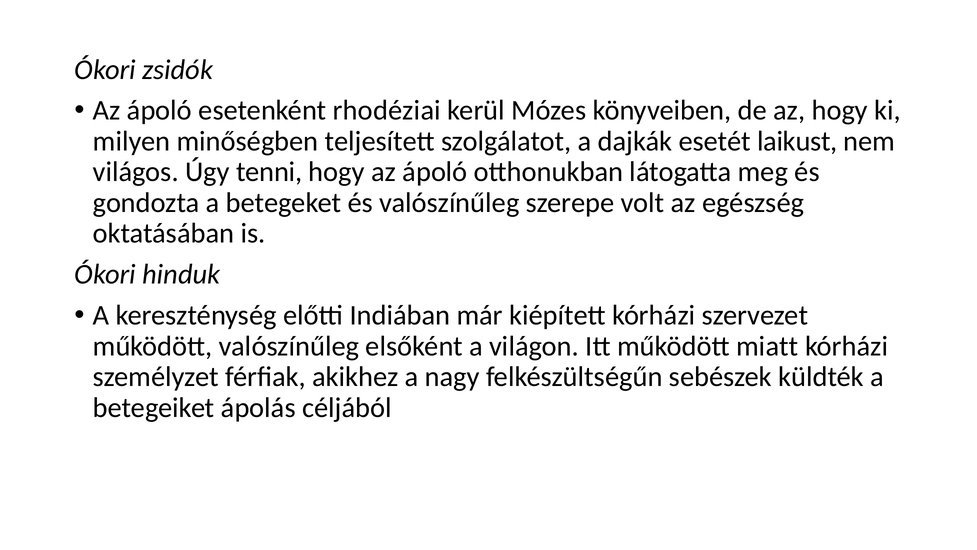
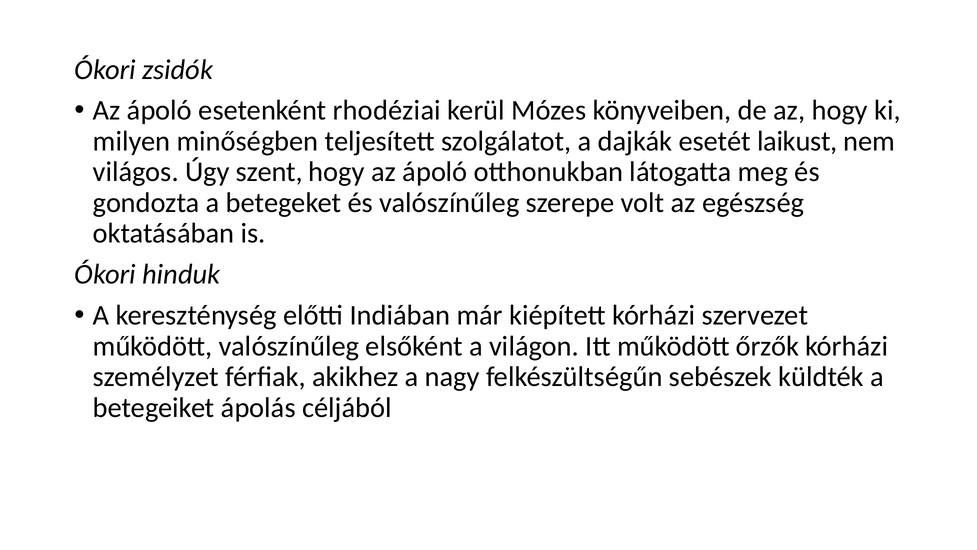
tenni: tenni -> szent (269, 172)
miatt: miatt -> őrzők (767, 346)
